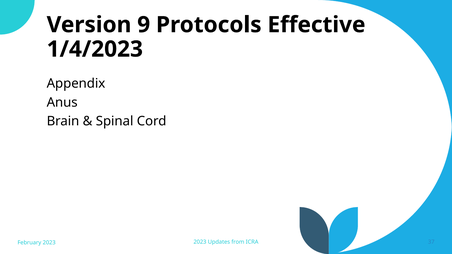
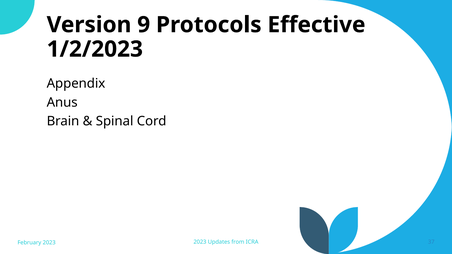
1/4/2023: 1/4/2023 -> 1/2/2023 (95, 49)
